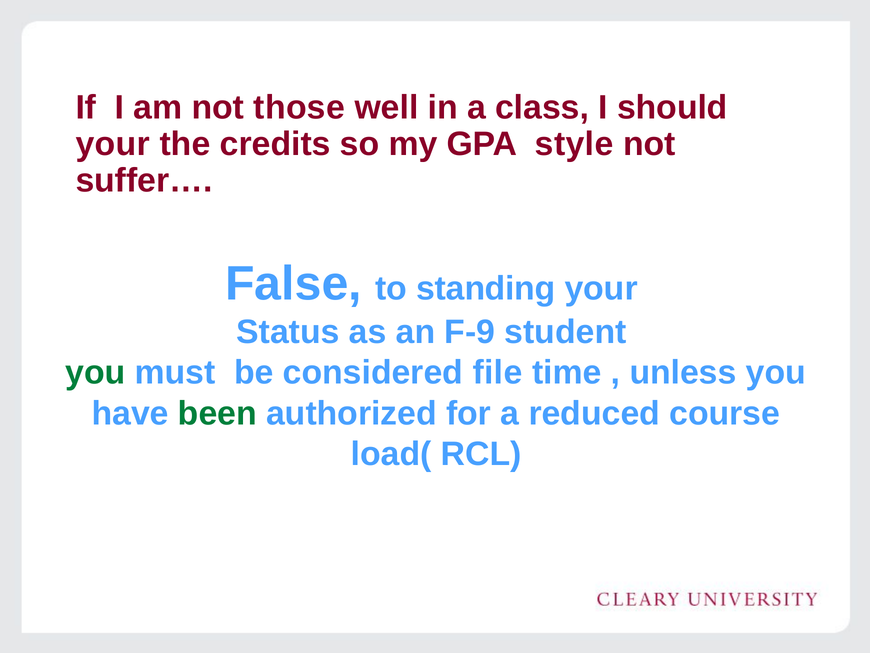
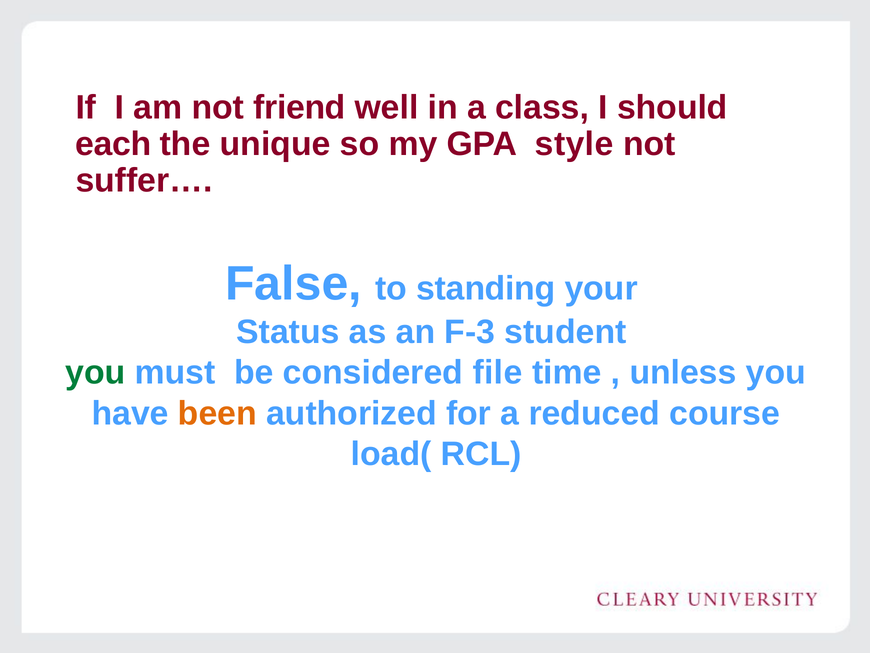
those: those -> friend (300, 108)
your: your -> each (113, 144)
credits: credits -> unique (275, 144)
F-9: F-9 -> F-3 (470, 332)
been colour: green -> orange (217, 413)
